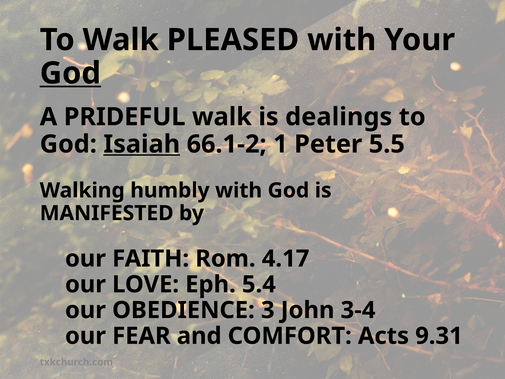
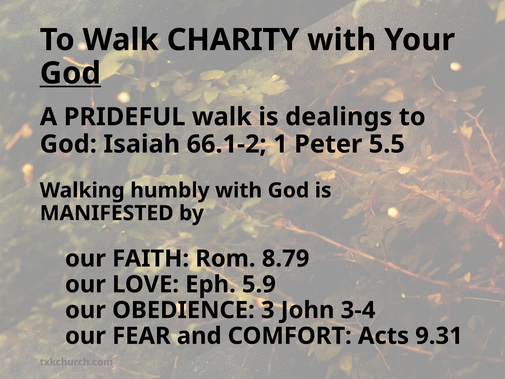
PLEASED: PLEASED -> CHARITY (233, 40)
Isaiah underline: present -> none (142, 144)
4.17: 4.17 -> 8.79 (286, 259)
5.4: 5.4 -> 5.9 (259, 284)
